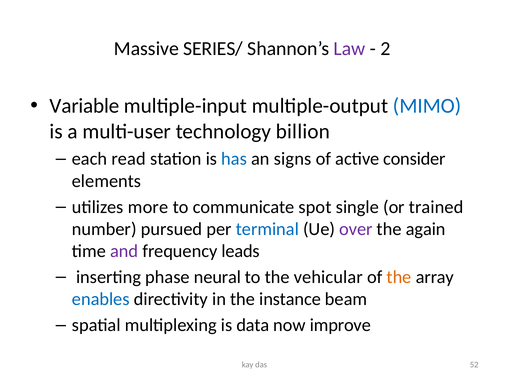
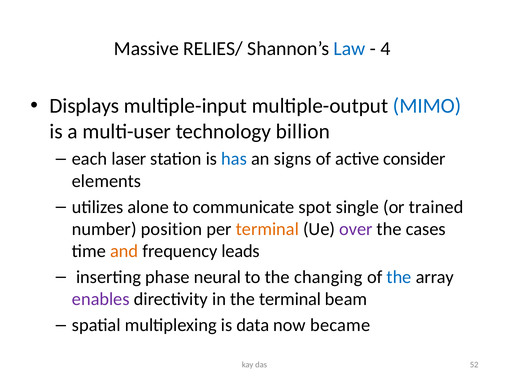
SERIES/: SERIES/ -> RELIES/ (213, 48)
Law colour: purple -> blue (350, 48)
2: 2 -> 4 (385, 48)
Variable: Variable -> Displays (84, 106)
read: read -> laser (129, 159)
more: more -> alone (148, 207)
pursued: pursued -> position (171, 229)
terminal colour: blue -> orange (267, 229)
again: again -> cases (426, 229)
and colour: purple -> orange (124, 251)
vehicular: vehicular -> changing (328, 277)
the colour: orange -> blue (399, 277)
enables colour: blue -> purple (101, 299)
the instance: instance -> terminal (290, 299)
improve: improve -> became (340, 325)
